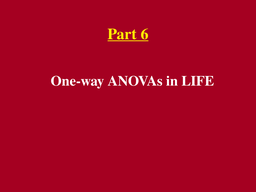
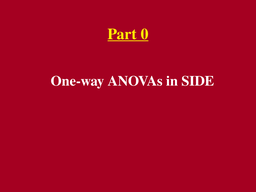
6: 6 -> 0 (145, 34)
LIFE: LIFE -> SIDE (198, 81)
